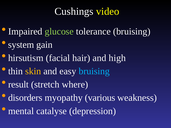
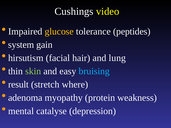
glucose colour: light green -> yellow (59, 31)
tolerance bruising: bruising -> peptides (132, 31)
high: high -> lung (117, 58)
skin colour: yellow -> light green (33, 71)
disorders: disorders -> adenoma (25, 98)
various: various -> protein (100, 98)
